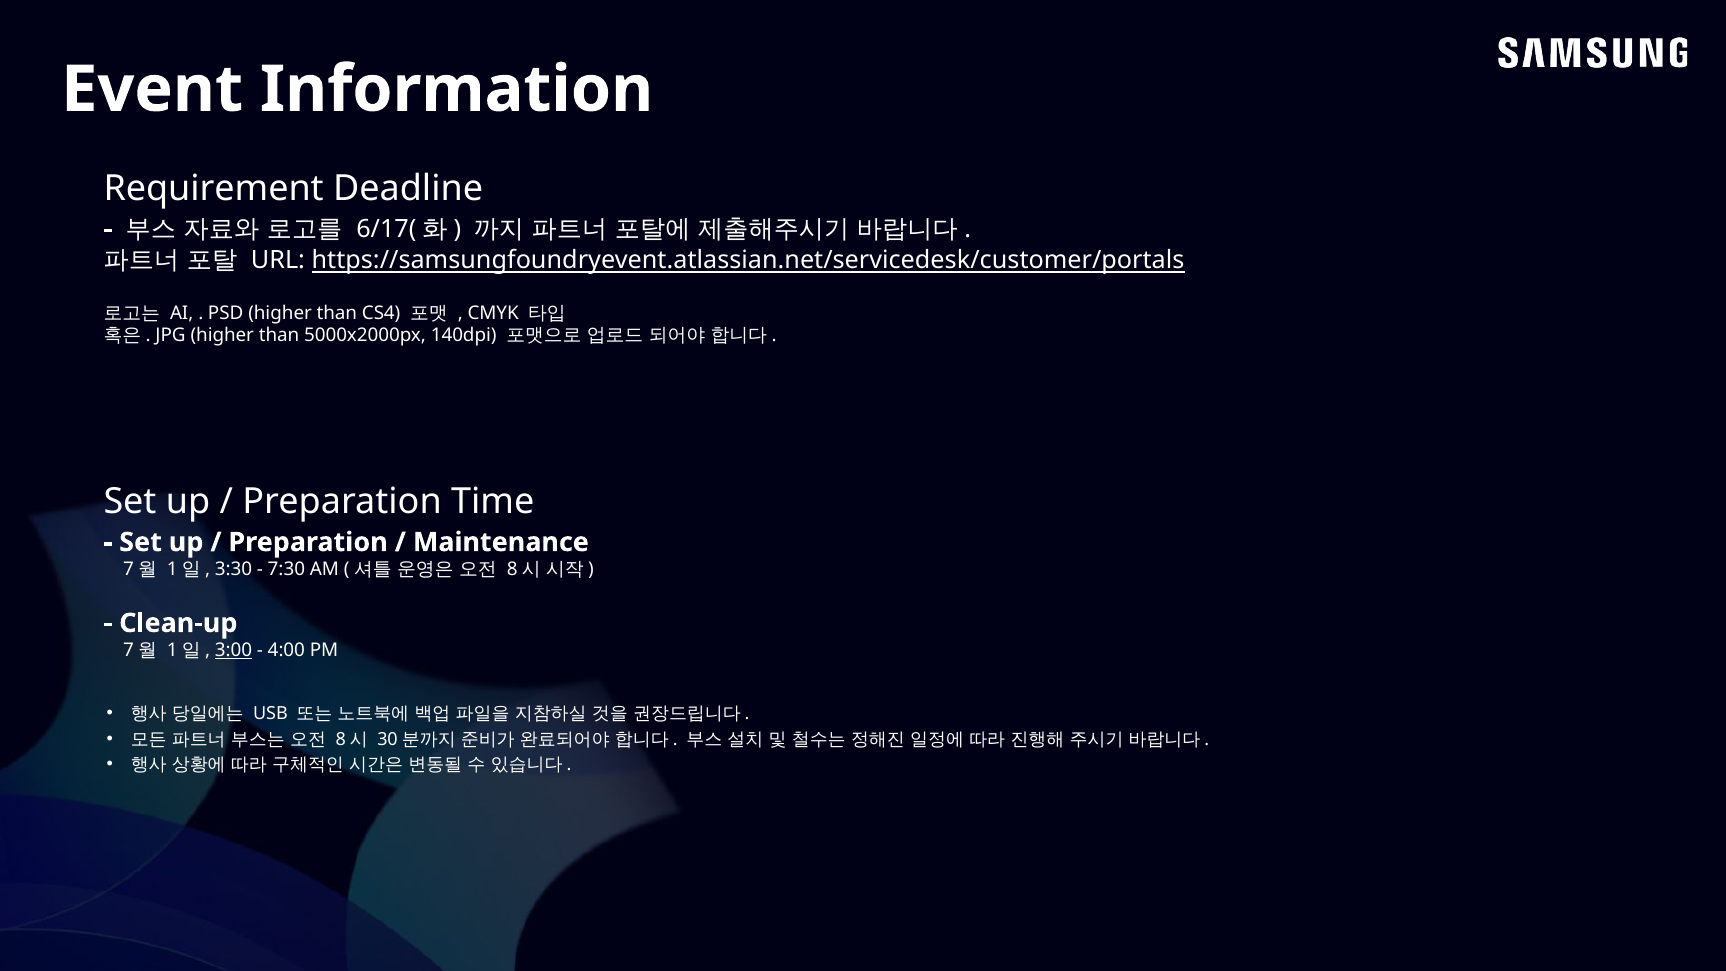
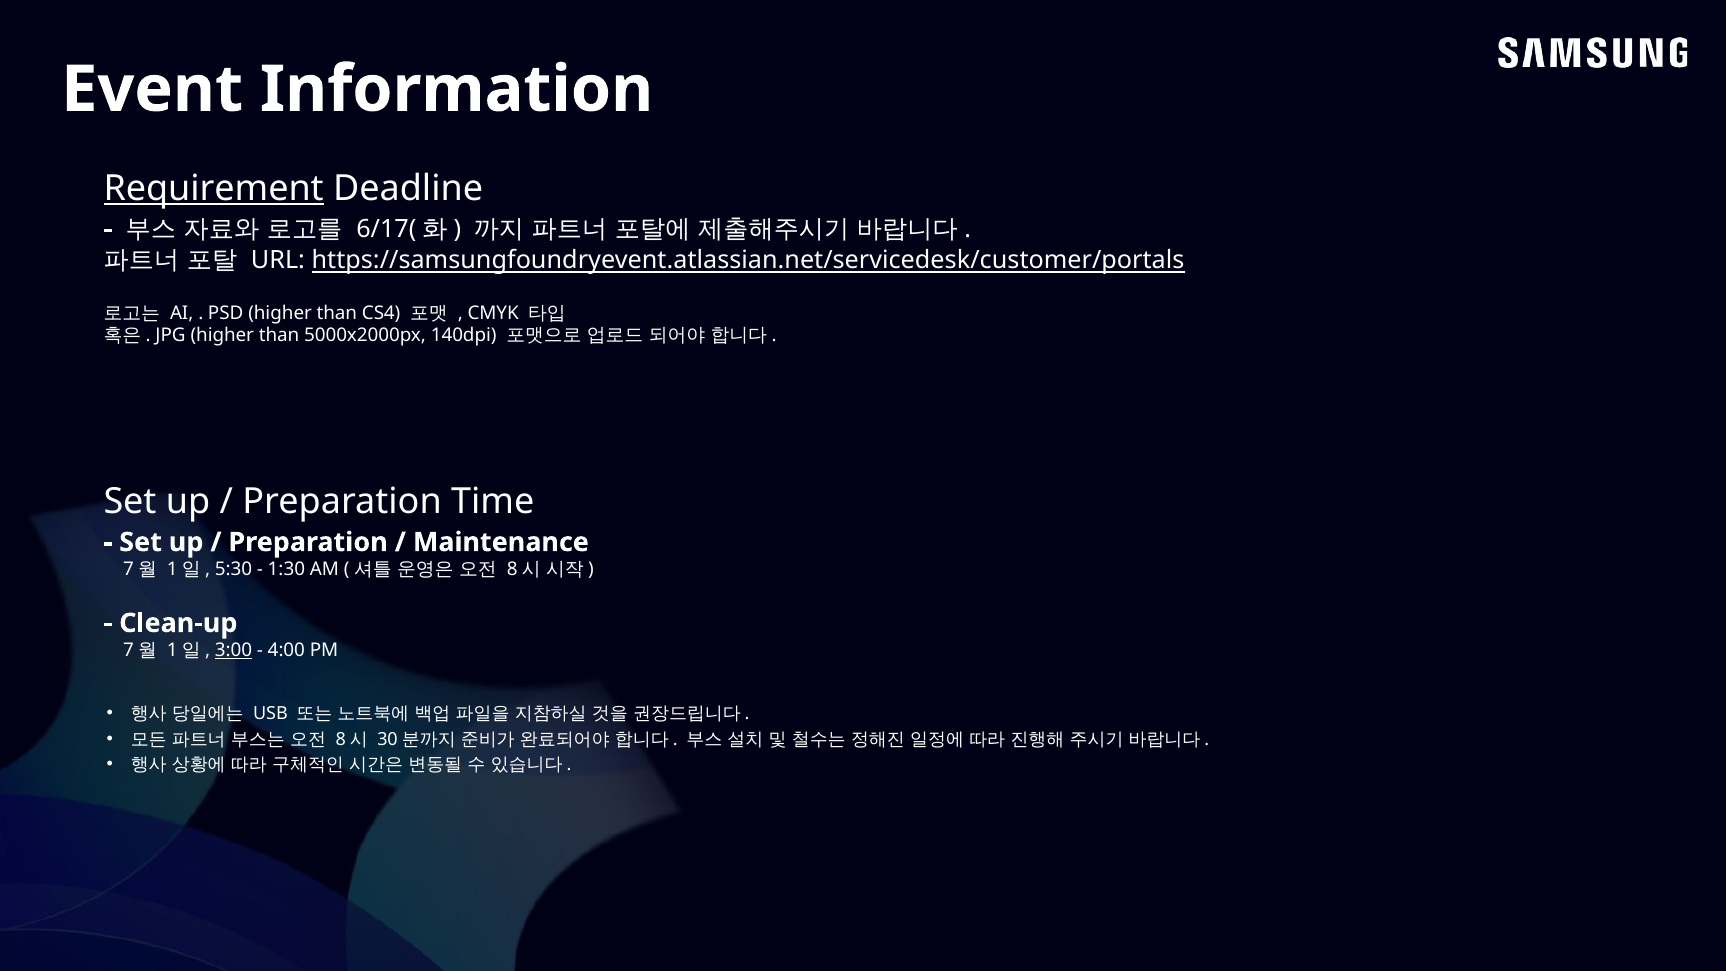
Requirement underline: none -> present (214, 188)
3:30: 3:30 -> 5:30 (234, 569)
7:30: 7:30 -> 1:30 (286, 569)
